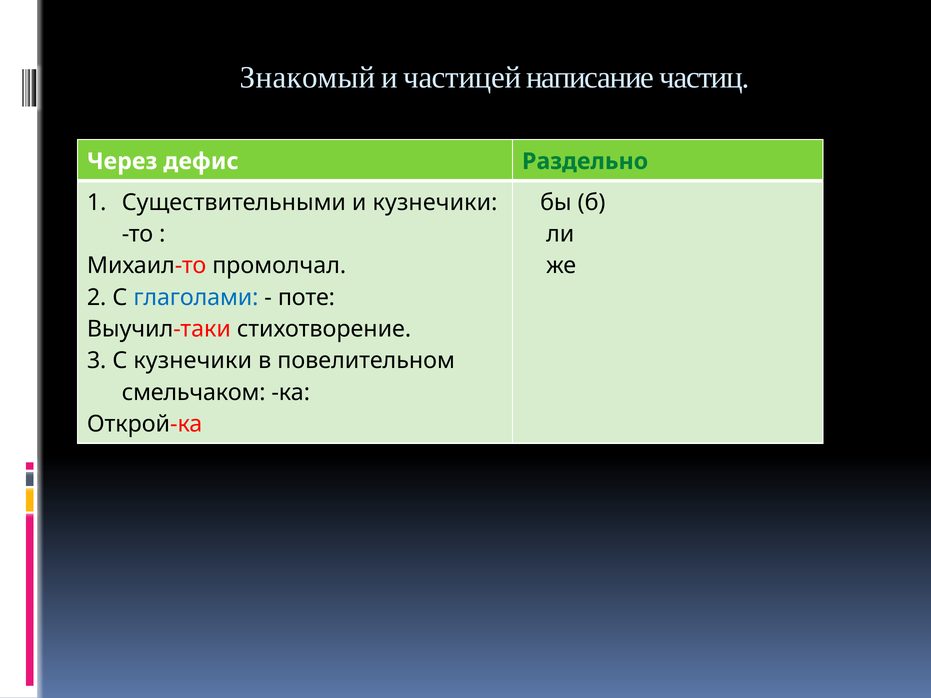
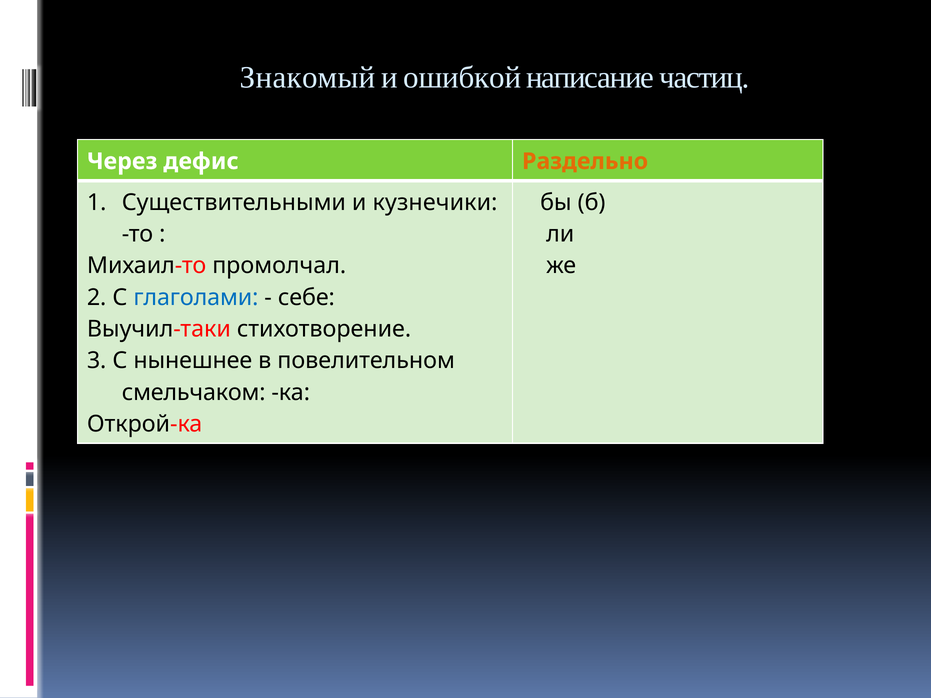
частицей: частицей -> ошибкой (462, 78)
Раздельно colour: green -> orange (585, 161)
поте: поте -> себе (306, 297)
С кузнечики: кузнечики -> нынешнее (193, 361)
